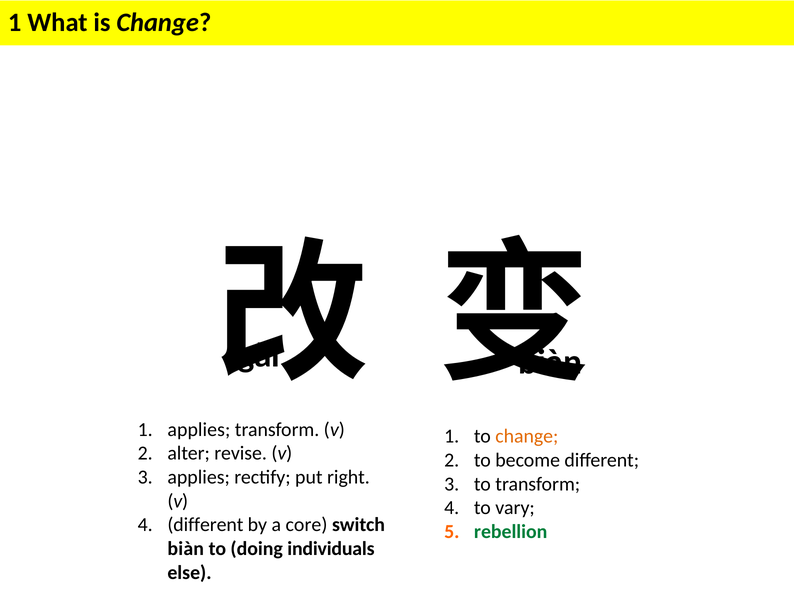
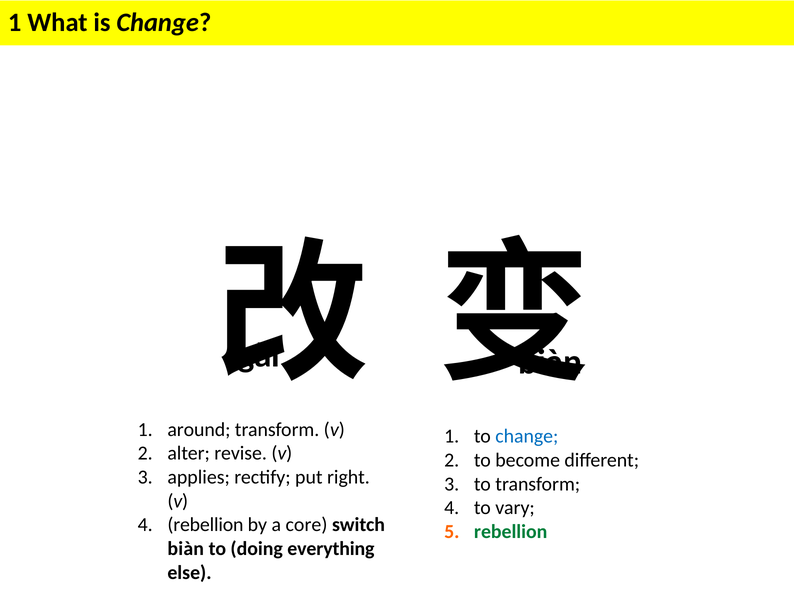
1 applies: applies -> around (199, 429)
change colour: orange -> blue (527, 436)
different: different -> rebellion (205, 524)
individuals: individuals -> everything (331, 548)
